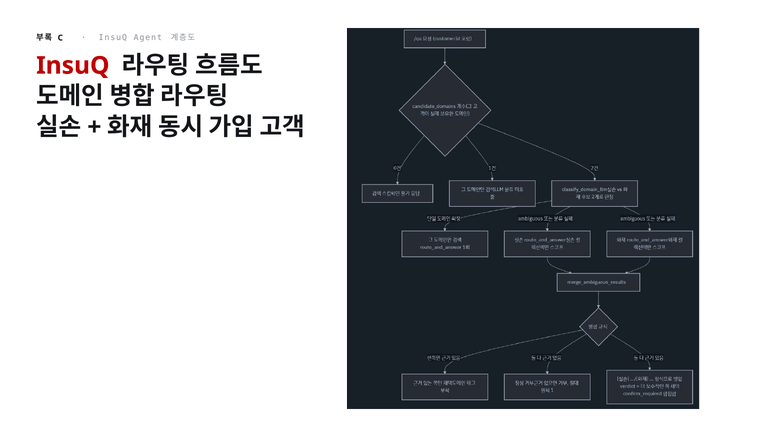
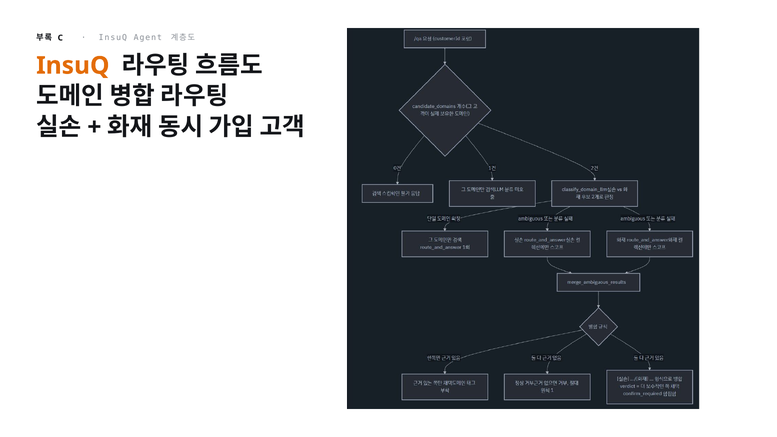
InsuQ colour: red -> orange (73, 66)
